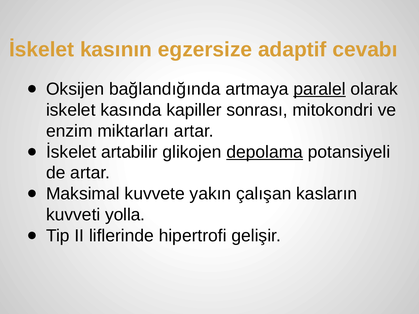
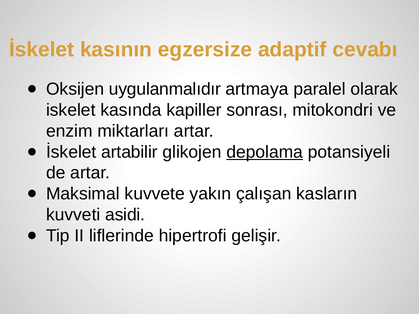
bağlandığında: bağlandığında -> uygulanmalıdır (165, 89)
paralel underline: present -> none (320, 89)
yolla: yolla -> asidi (125, 215)
